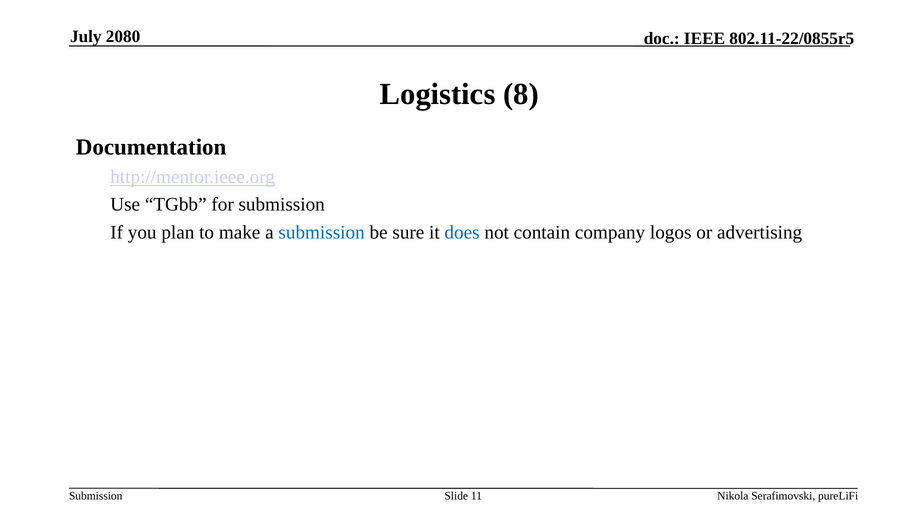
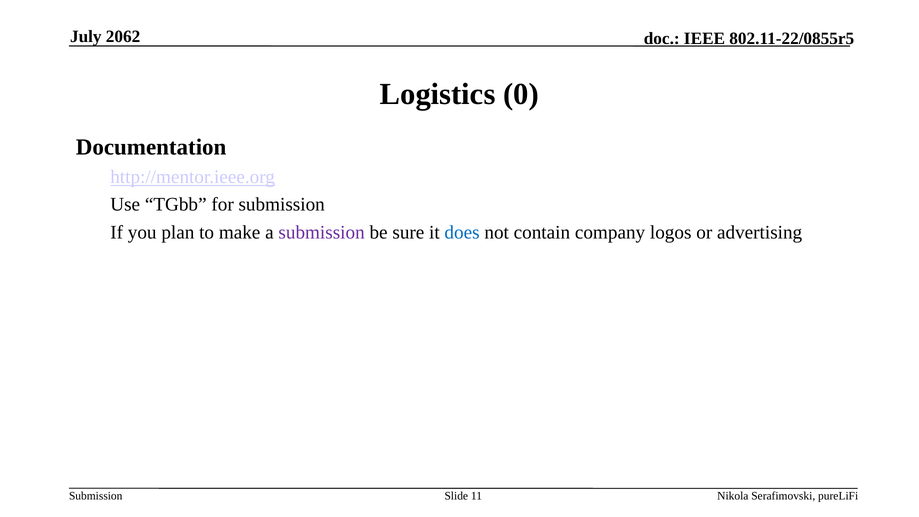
2080: 2080 -> 2062 (123, 37)
8: 8 -> 0 (521, 94)
submission colour: blue -> purple (322, 232)
